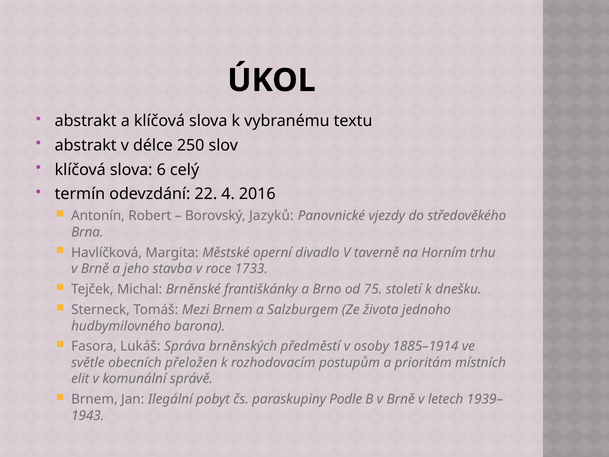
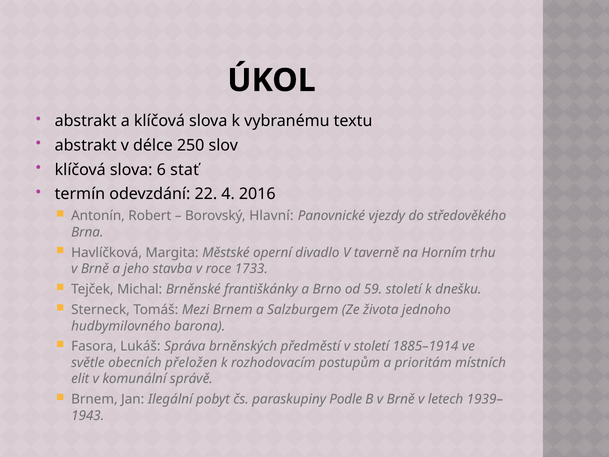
celý: celý -> stať (185, 170)
Jazyků: Jazyků -> Hlavní (271, 216)
75: 75 -> 59 (373, 289)
v osoby: osoby -> století (371, 346)
